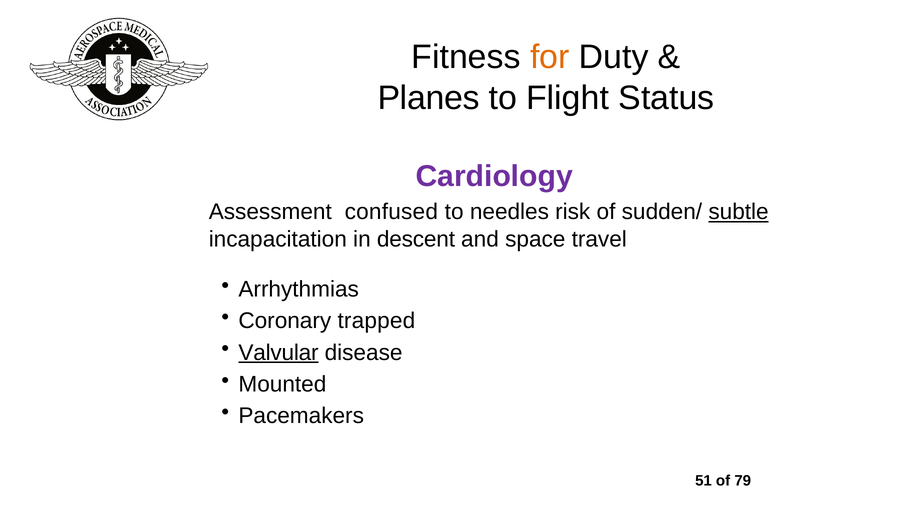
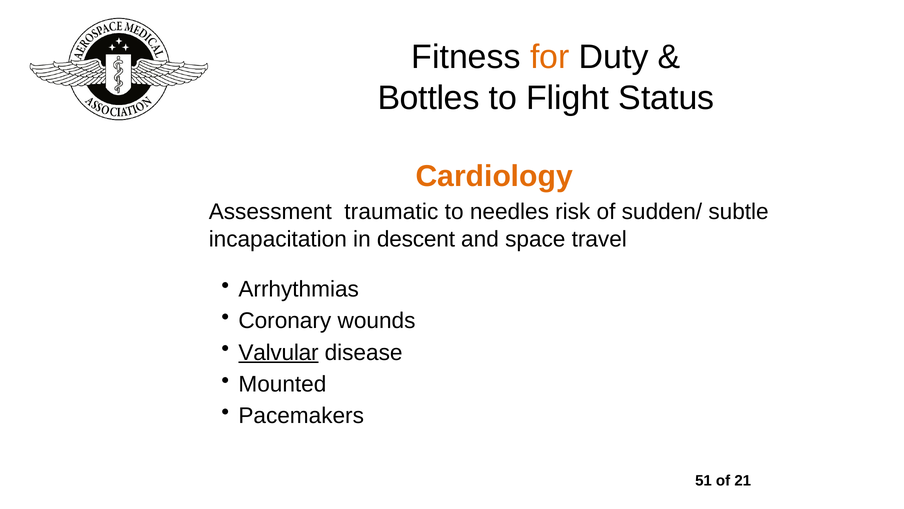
Planes: Planes -> Bottles (429, 98)
Cardiology colour: purple -> orange (494, 176)
confused: confused -> traumatic (391, 212)
subtle underline: present -> none (739, 212)
trapped: trapped -> wounds (377, 321)
79: 79 -> 21 (743, 480)
